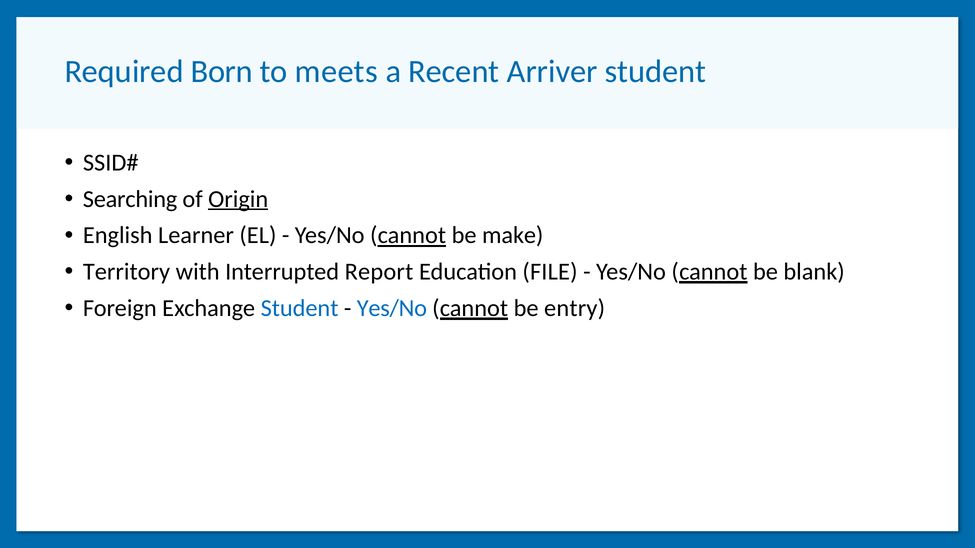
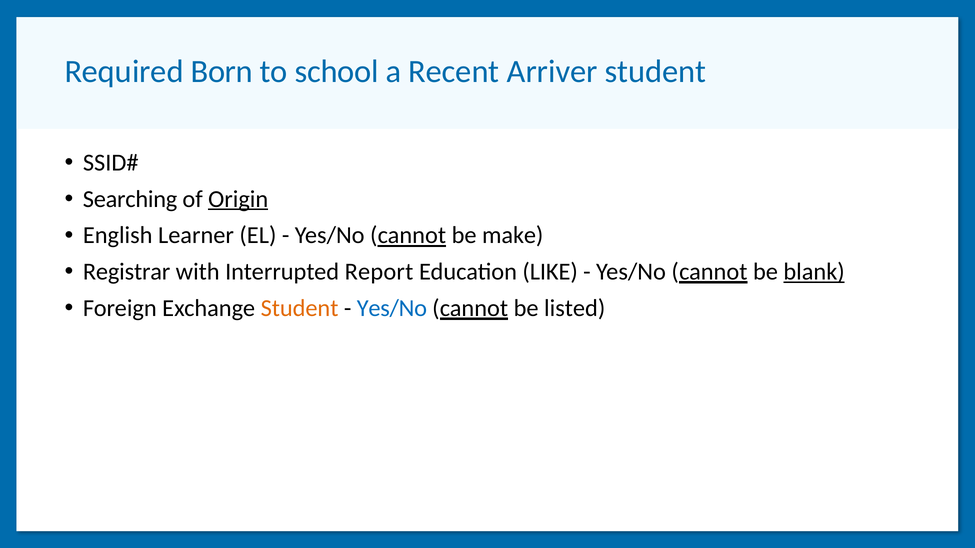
meets: meets -> school (337, 72)
Territory: Territory -> Registrar (127, 272)
FILE: FILE -> LIKE (550, 272)
blank underline: none -> present (814, 272)
Student colour: blue -> orange (300, 309)
entry: entry -> listed (575, 309)
